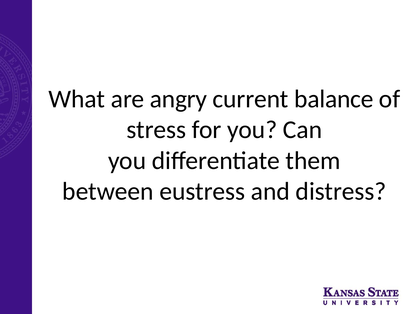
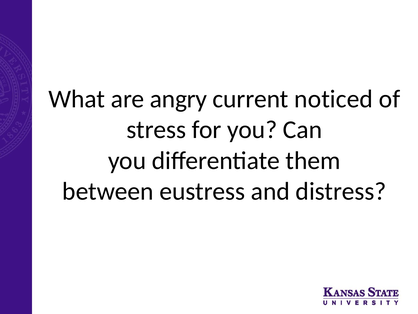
balance: balance -> noticed (334, 99)
